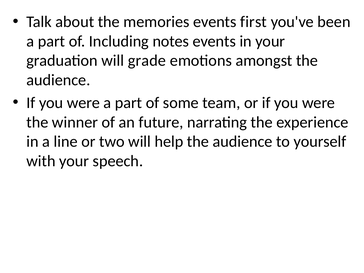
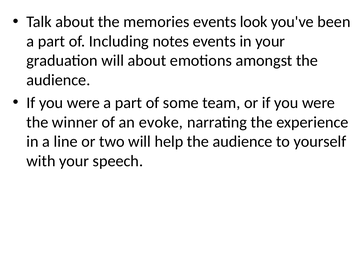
first: first -> look (254, 22)
will grade: grade -> about (147, 61)
future: future -> evoke (161, 122)
